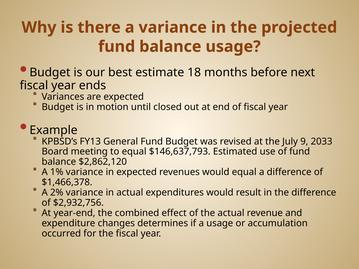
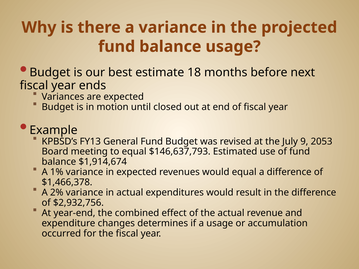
2033: 2033 -> 2053 (322, 142)
$2,862,120: $2,862,120 -> $1,914,674 (103, 162)
